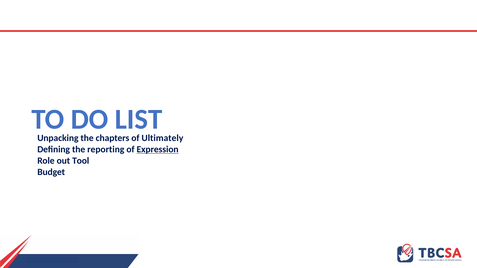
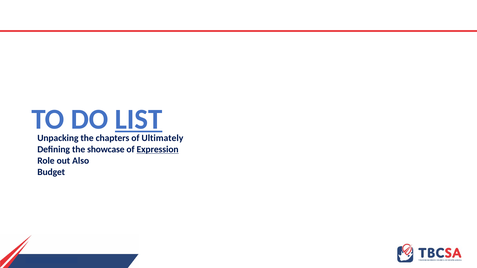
LIST underline: none -> present (139, 119)
reporting: reporting -> showcase (106, 150)
Tool: Tool -> Also (81, 161)
